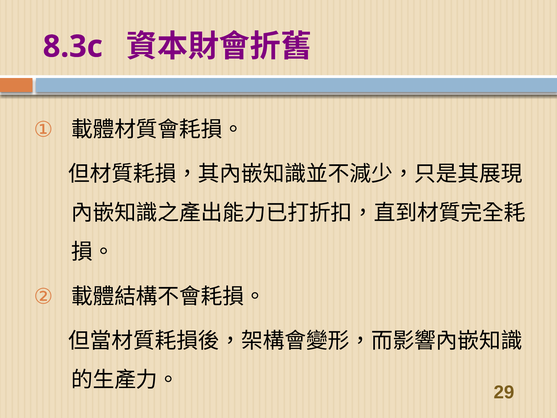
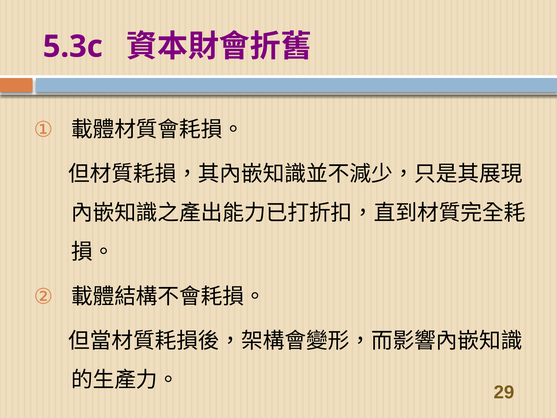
8.3c: 8.3c -> 5.3c (73, 47)
